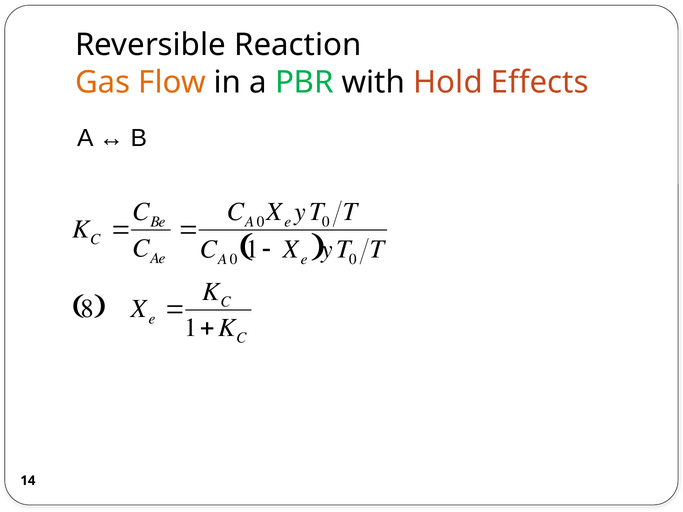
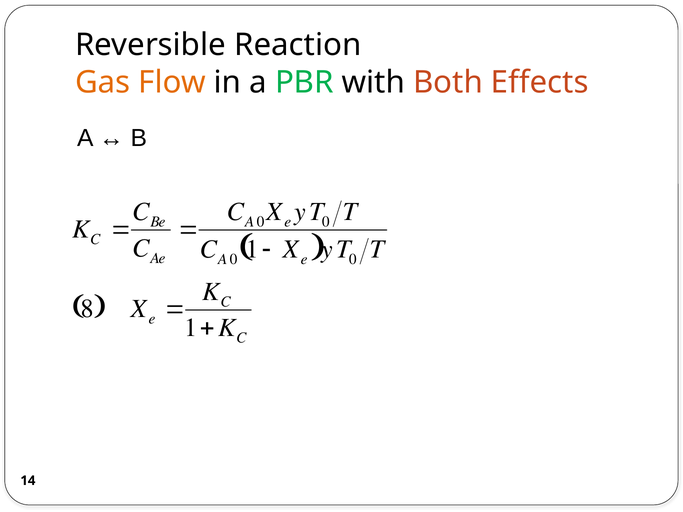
Hold: Hold -> Both (448, 82)
